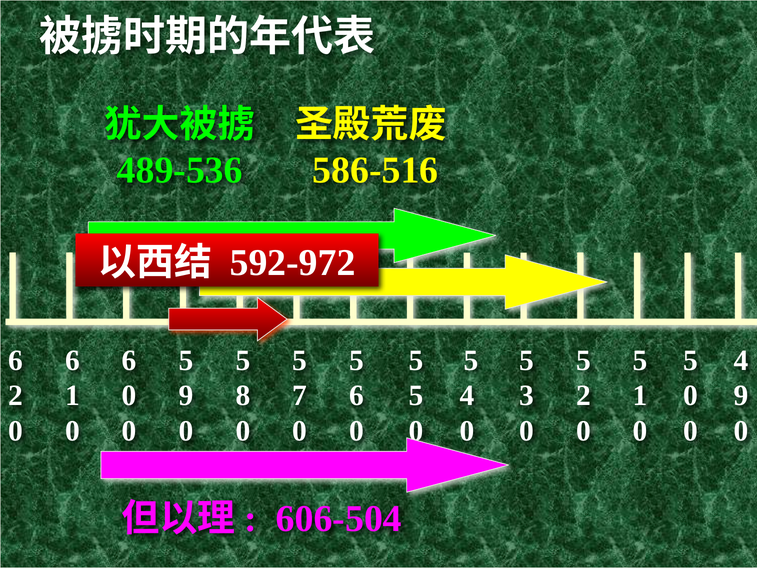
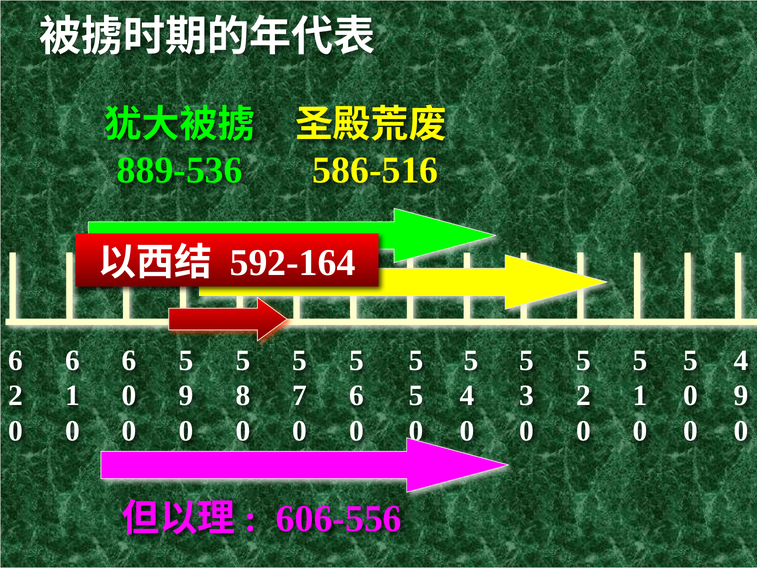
489-536: 489-536 -> 889-536 (180, 170)
592-972: 592-972 -> 592-164 (293, 262)
606-504: 606-504 -> 606-556 (339, 518)
